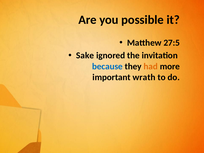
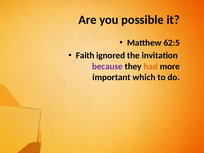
27:5: 27:5 -> 62:5 (172, 43)
Sake: Sake -> Faith (85, 55)
because colour: blue -> purple (107, 66)
wrath: wrath -> which (144, 77)
